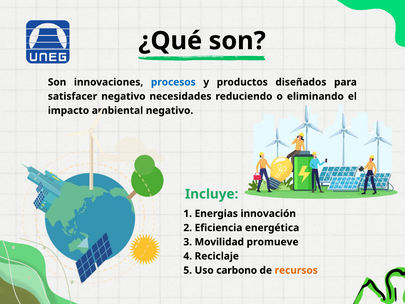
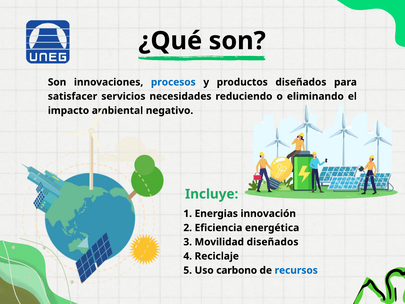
satisfacer negativo: negativo -> servicios (123, 96)
Movilidad promueve: promueve -> diseñados (273, 242)
recursos colour: orange -> blue (296, 270)
